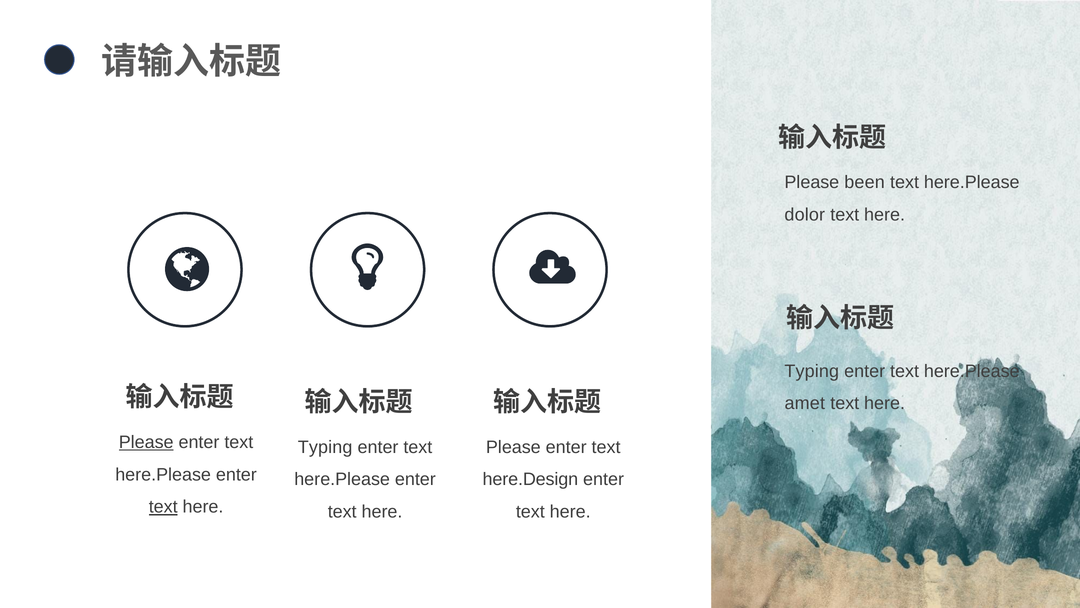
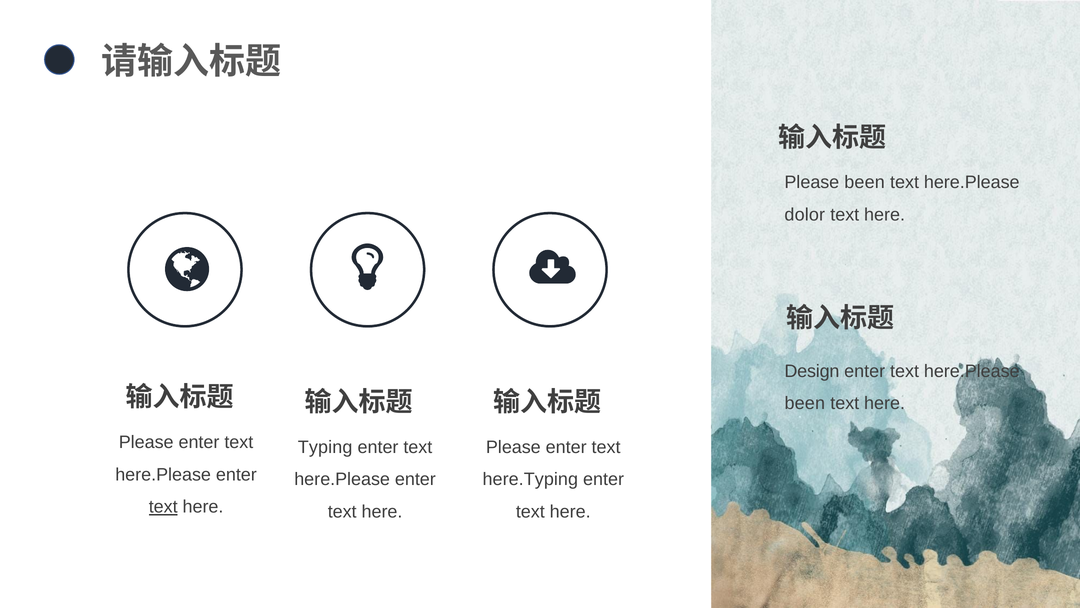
Typing: Typing -> Design (812, 371)
amet: amet -> been (805, 403)
Please underline: present -> none (146, 442)
here.Design: here.Design -> here.Typing (530, 479)
